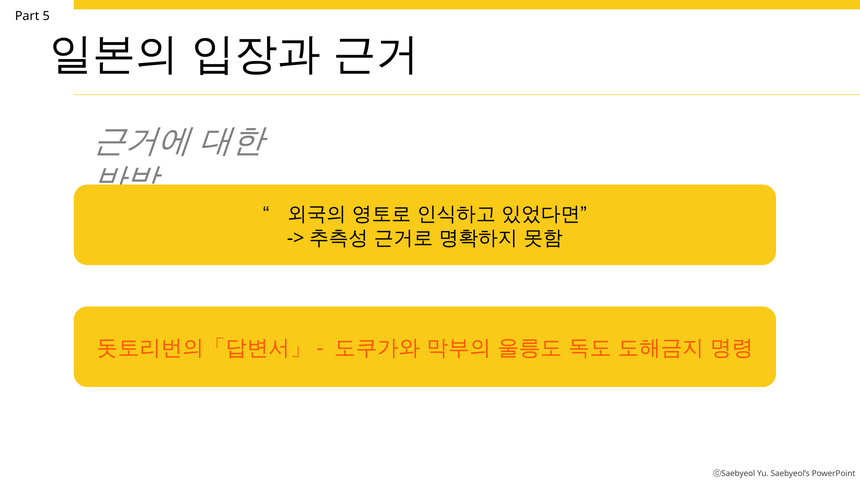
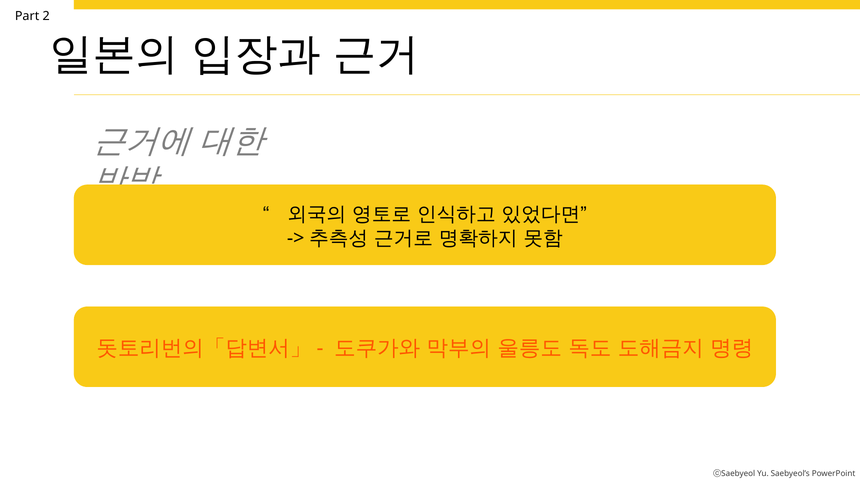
5: 5 -> 2 (46, 16)
